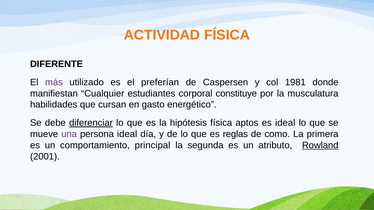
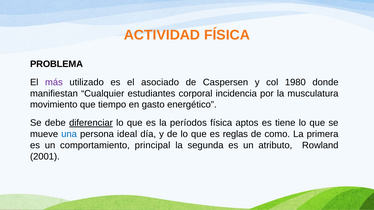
DIFERENTE: DIFERENTE -> PROBLEMA (57, 64)
preferían: preferían -> asociado (160, 82)
1981: 1981 -> 1980 (295, 82)
constituye: constituye -> incidencia (236, 94)
habilidades: habilidades -> movimiento (54, 105)
cursan: cursan -> tiempo (112, 105)
hipótesis: hipótesis -> períodos (188, 123)
es ideal: ideal -> tiene (285, 123)
una colour: purple -> blue (69, 134)
Rowland underline: present -> none (320, 145)
